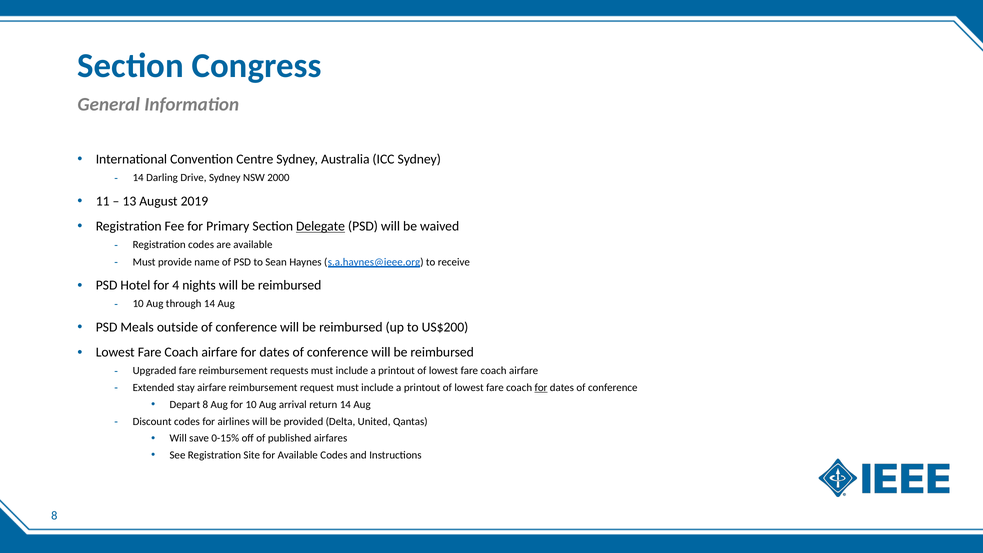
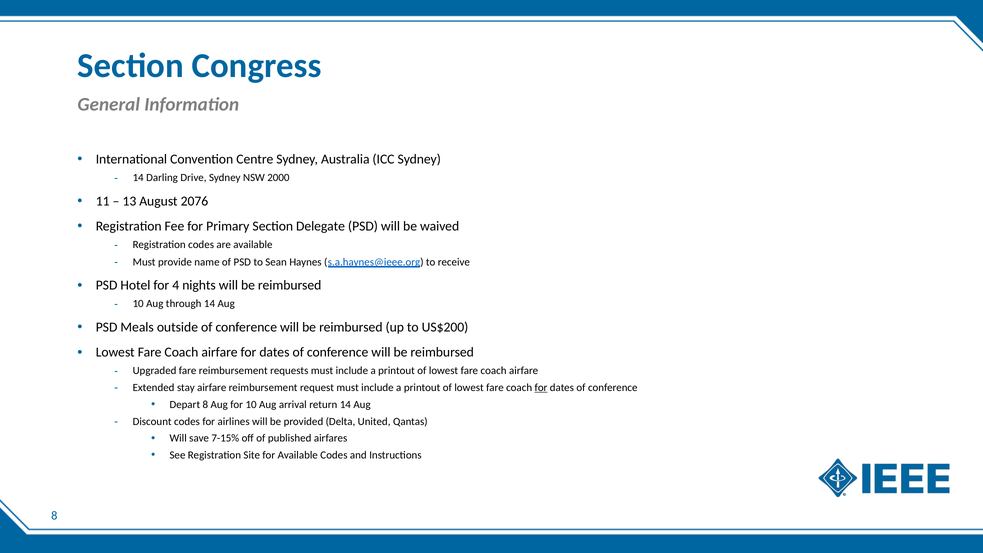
2019: 2019 -> 2076 (194, 201)
Delegate underline: present -> none (321, 226)
0-15%: 0-15% -> 7-15% (225, 438)
